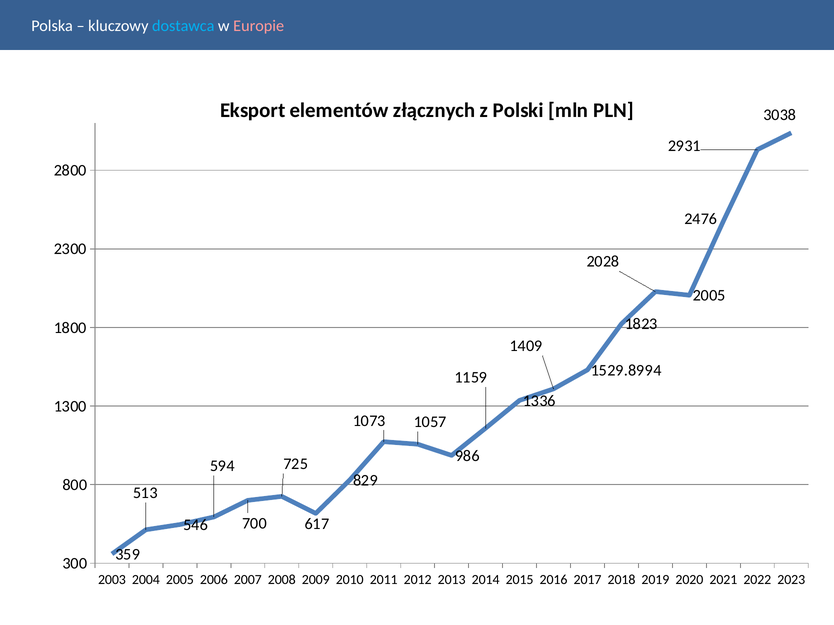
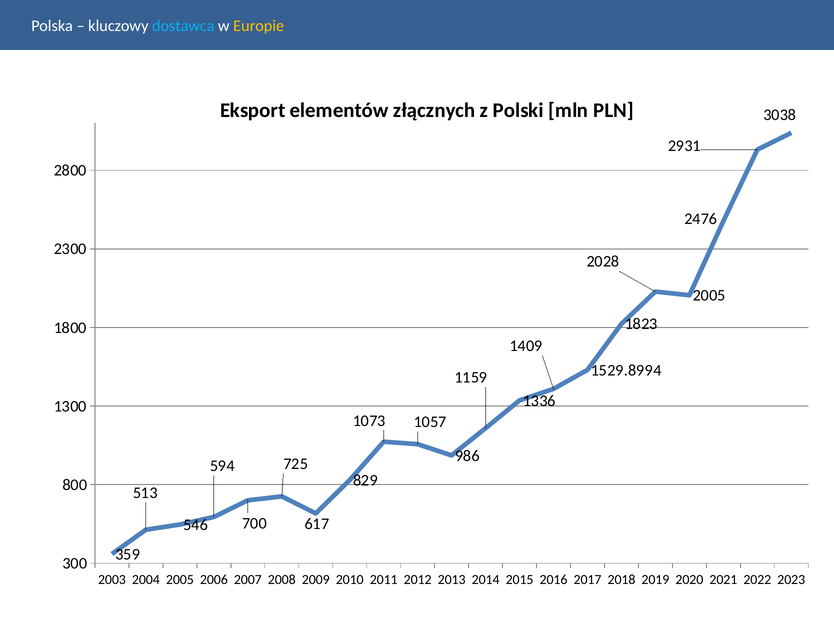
Europie colour: pink -> yellow (259, 26)
